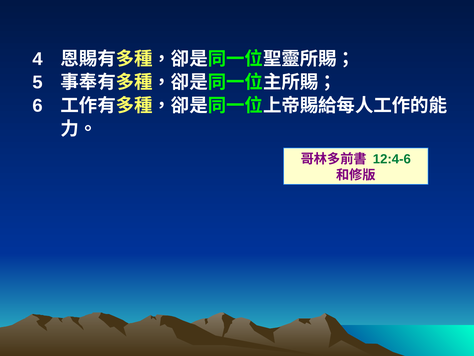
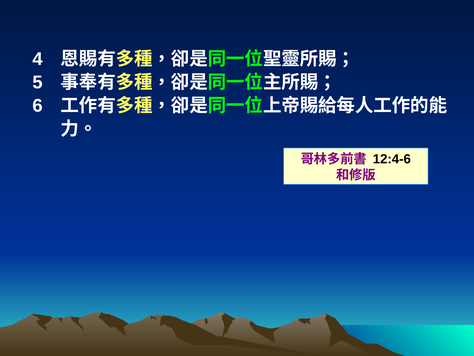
12:4-6 colour: green -> black (392, 159)
